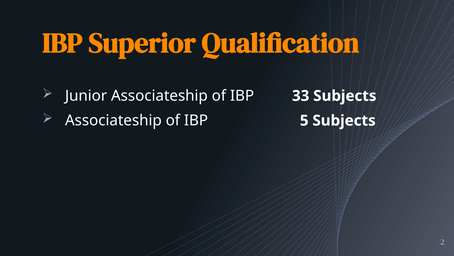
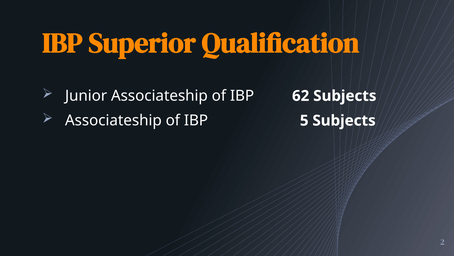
33: 33 -> 62 (301, 96)
